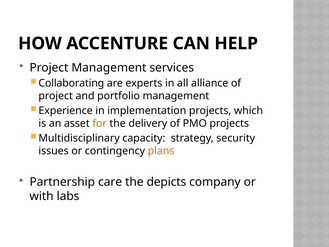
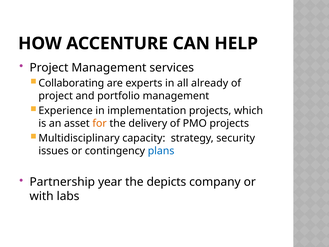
alliance: alliance -> already (210, 83)
plans colour: orange -> blue (161, 151)
care: care -> year (110, 182)
